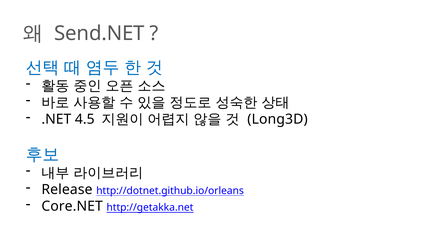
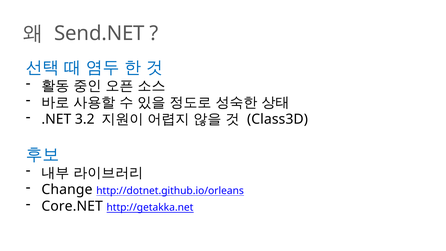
4.5: 4.5 -> 3.2 (85, 119)
Long3D: Long3D -> Class3D (277, 119)
Release: Release -> Change (67, 190)
